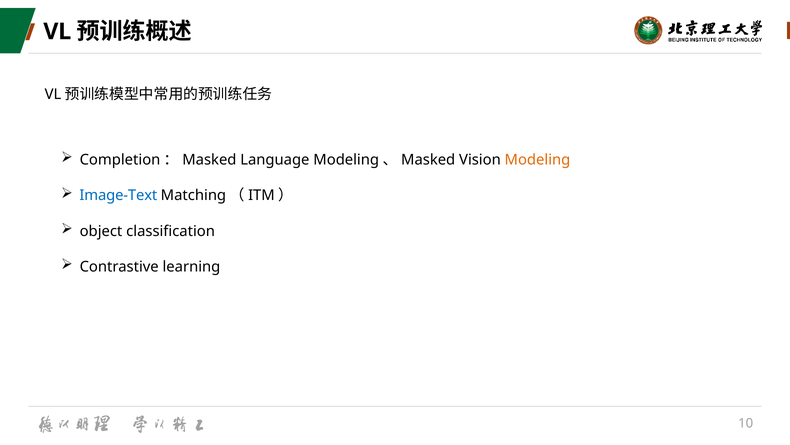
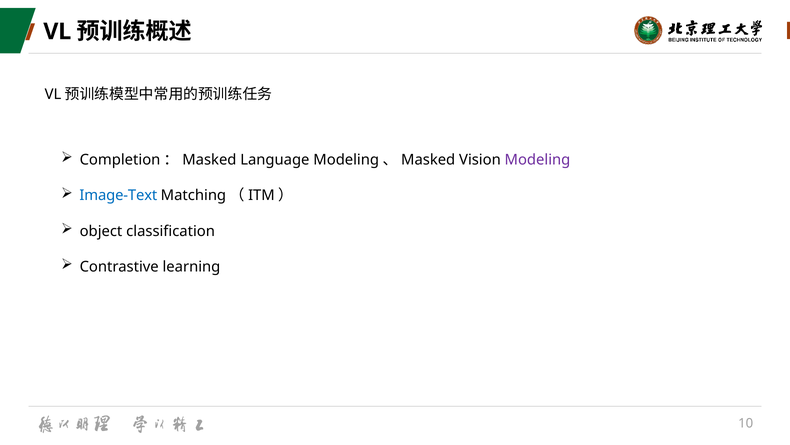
Modeling colour: orange -> purple (537, 160)
